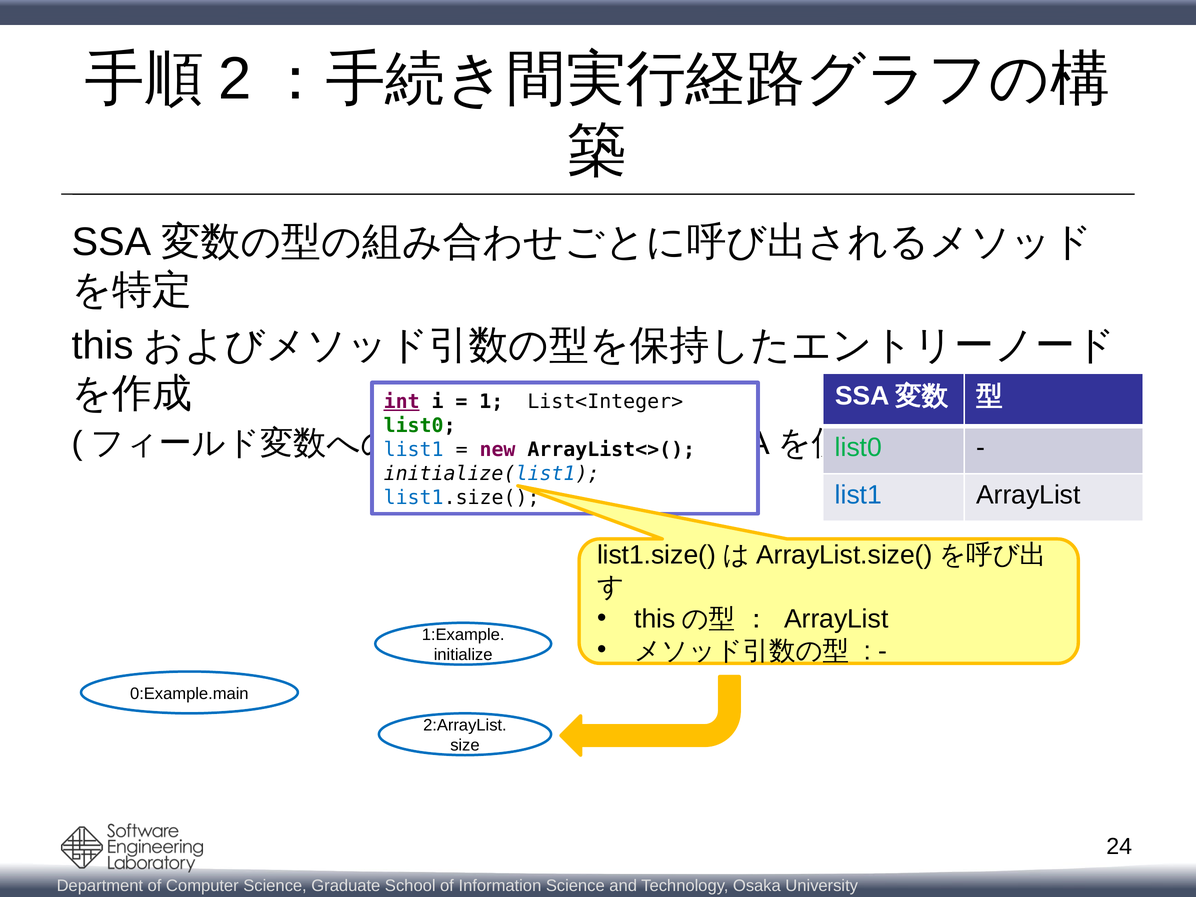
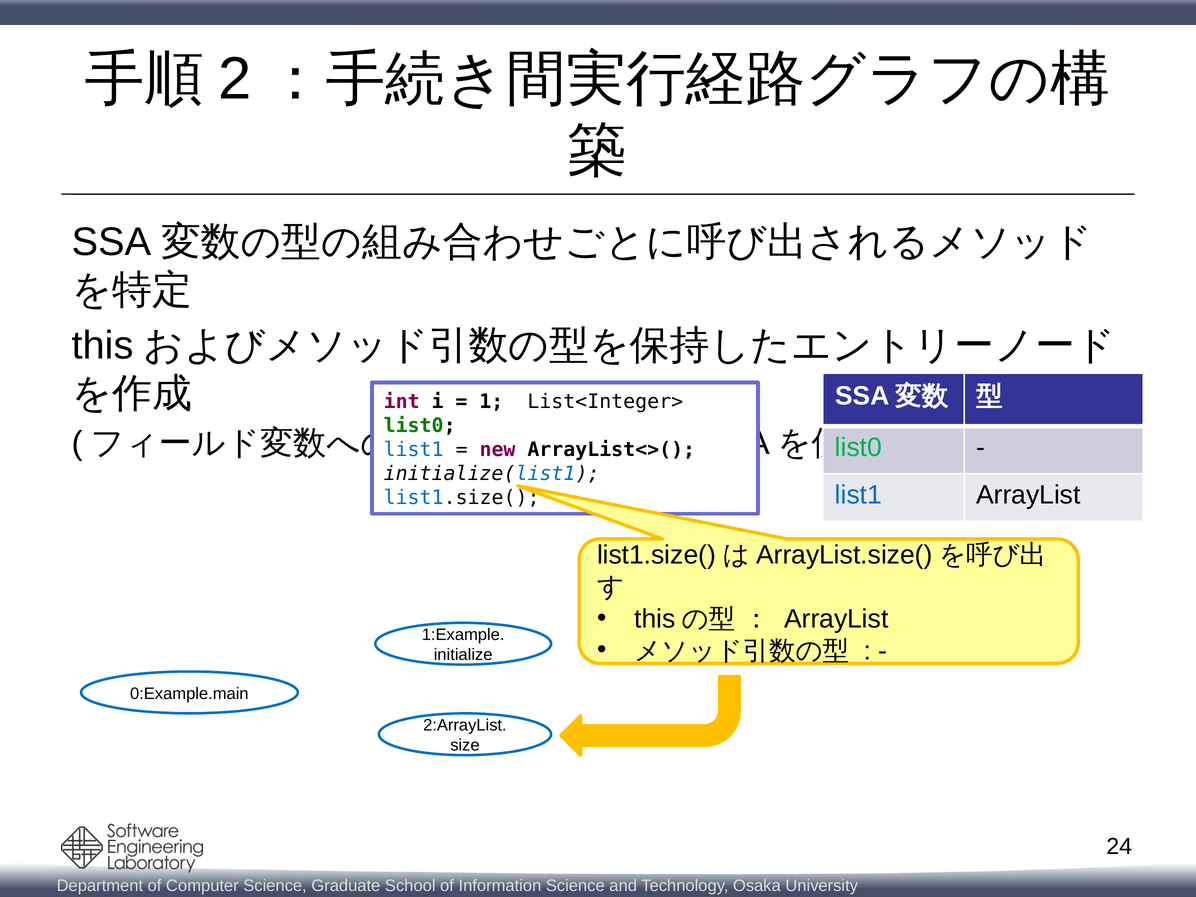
int underline: present -> none (402, 402)
